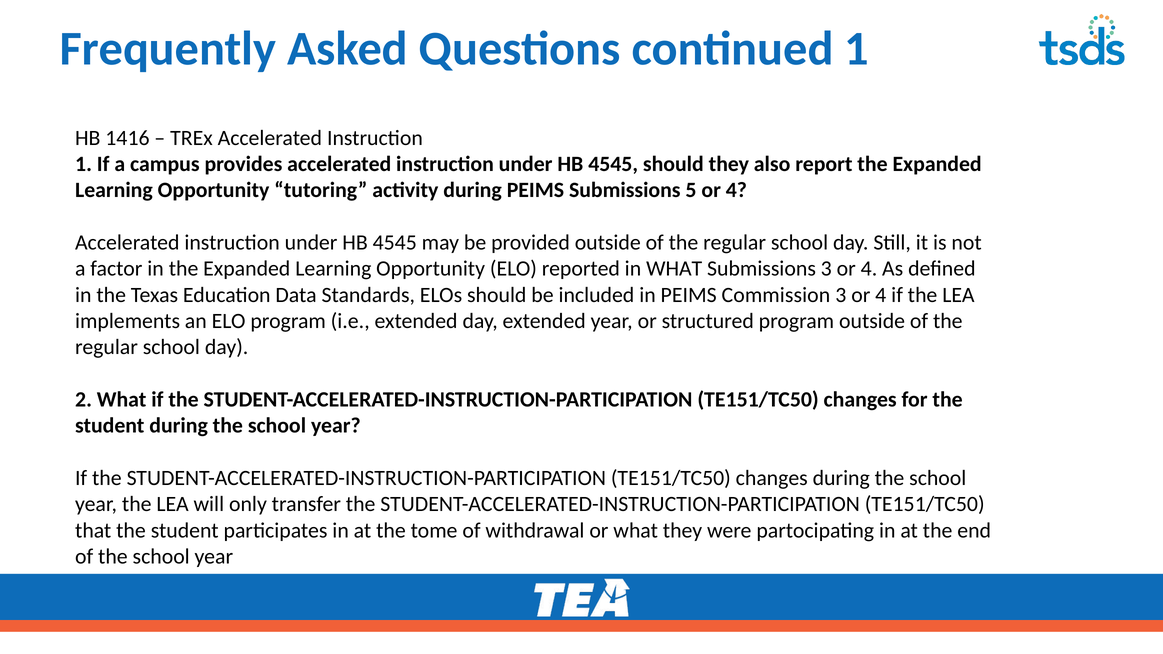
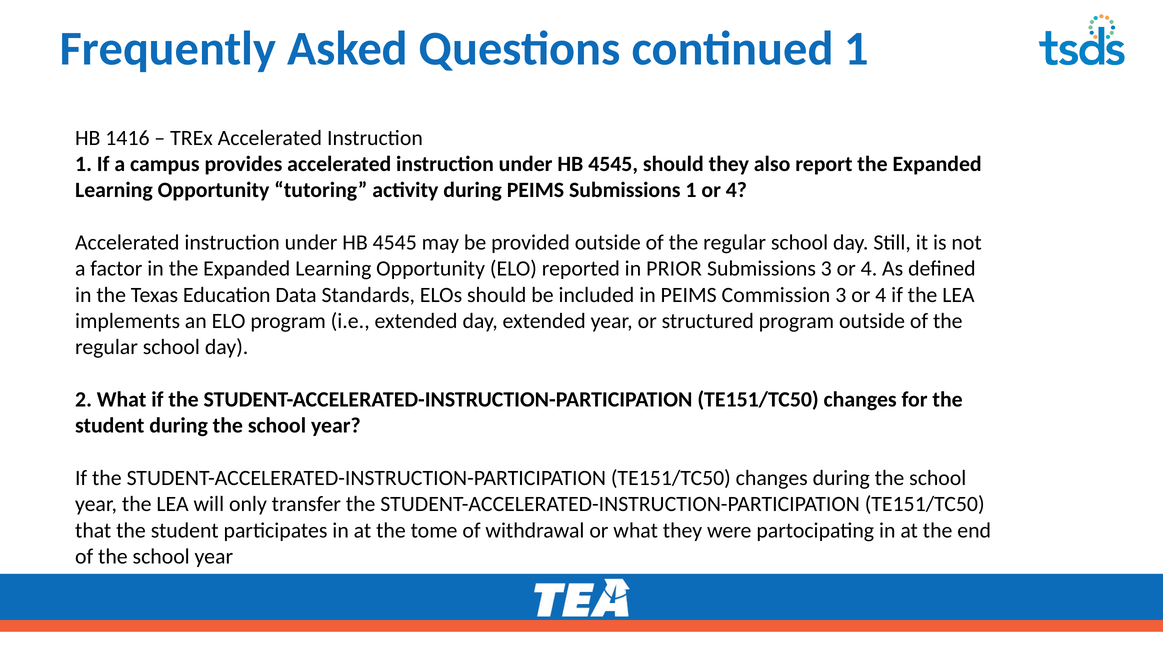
Submissions 5: 5 -> 1 (691, 190)
in WHAT: WHAT -> PRIOR (674, 269)
